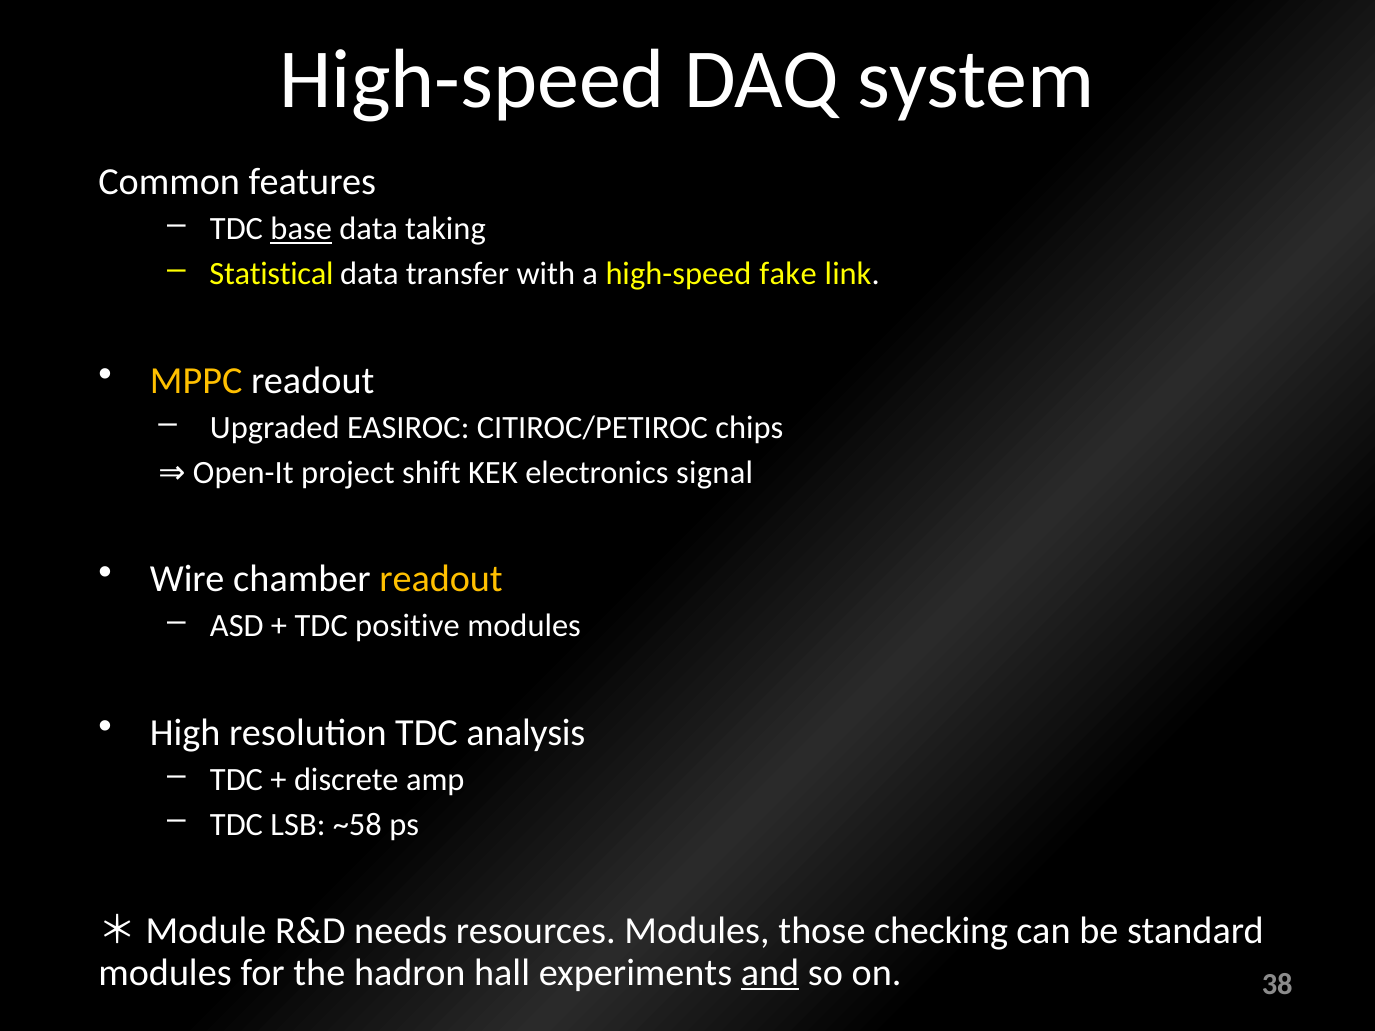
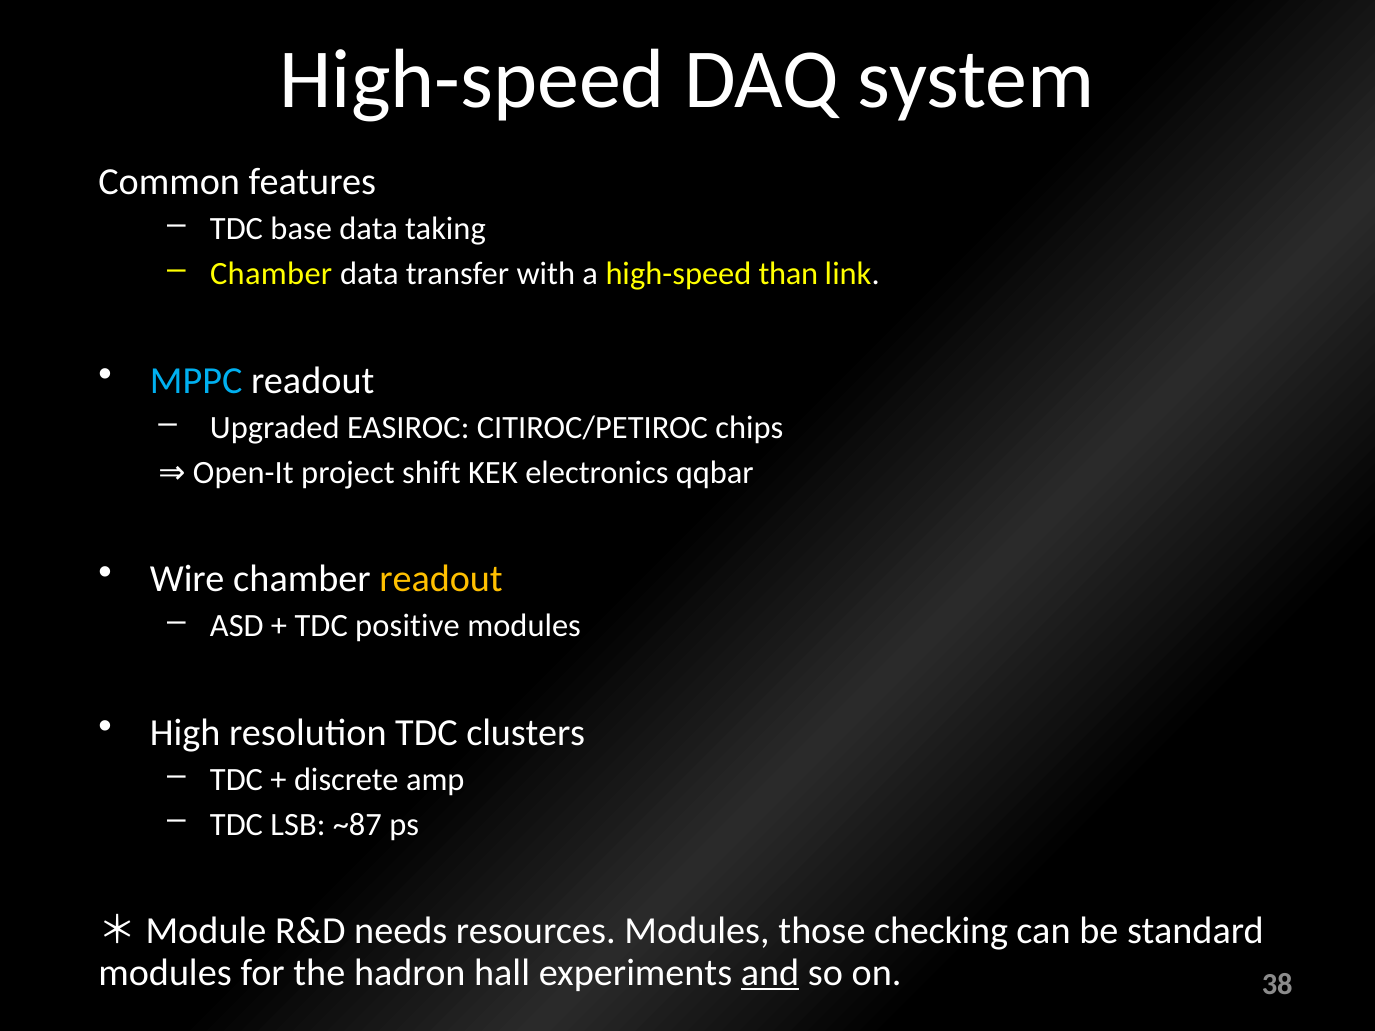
base underline: present -> none (301, 229)
Statistical: Statistical -> Chamber (271, 274)
fake: fake -> than (788, 274)
MPPC colour: yellow -> light blue (196, 381)
signal: signal -> qqbar (715, 472)
analysis: analysis -> clusters (526, 733)
~58: ~58 -> ~87 (357, 825)
